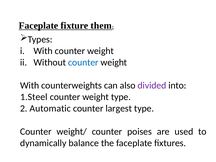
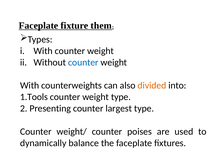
divided colour: purple -> orange (152, 85)
1.Steel: 1.Steel -> 1.Tools (34, 97)
Automatic: Automatic -> Presenting (50, 108)
